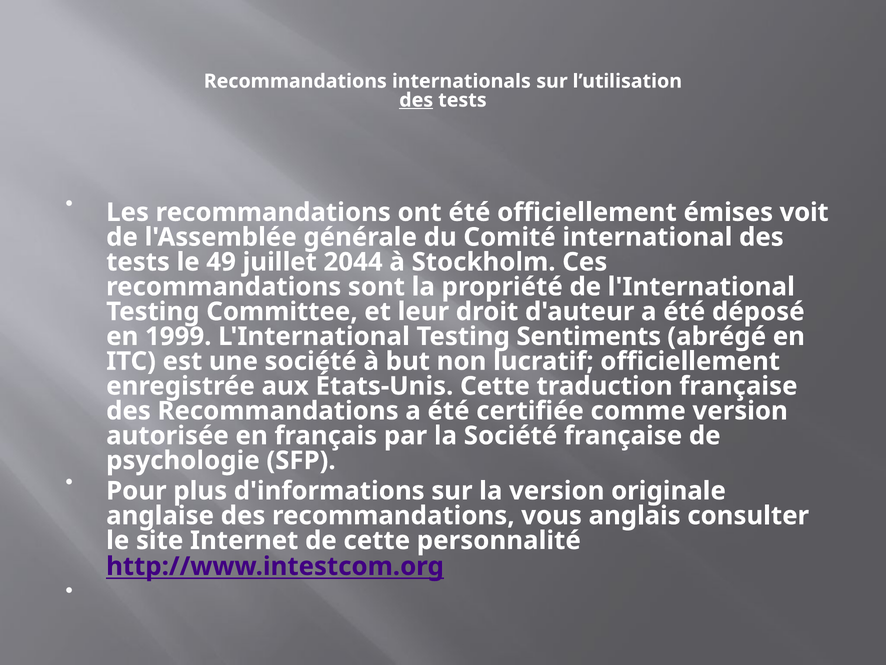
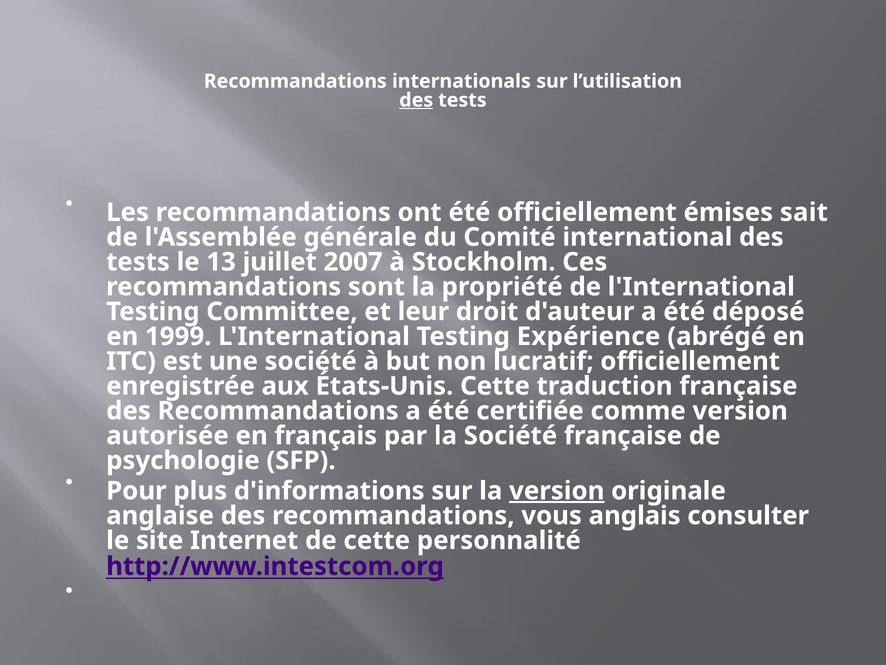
voit: voit -> sait (804, 212)
49: 49 -> 13 (221, 262)
2044: 2044 -> 2007 (353, 262)
Sentiments: Sentiments -> Expérience (588, 336)
version underline: none -> present (557, 491)
